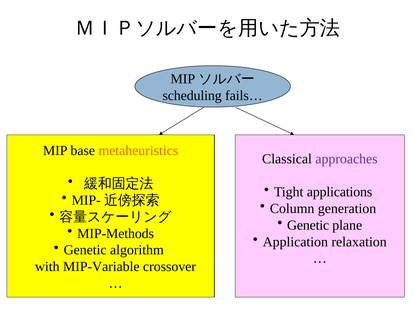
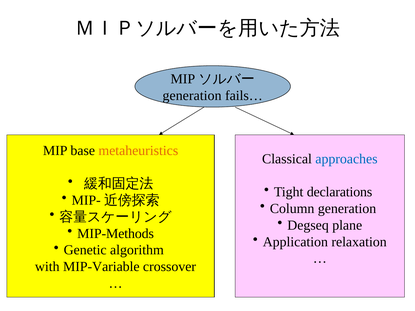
scheduling: scheduling -> generation (192, 96)
approaches colour: purple -> blue (346, 159)
applications: applications -> declarations (340, 192)
Genetic: Genetic -> Degseq (308, 225)
